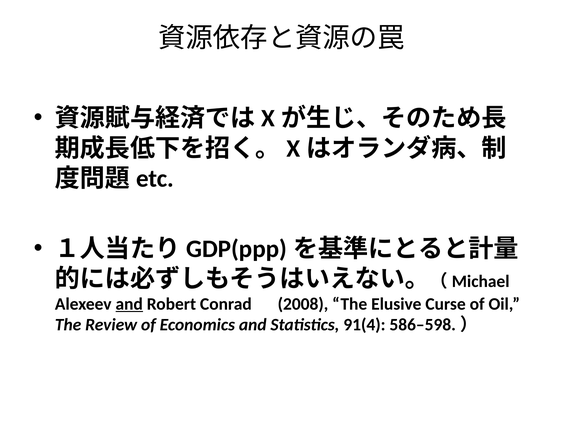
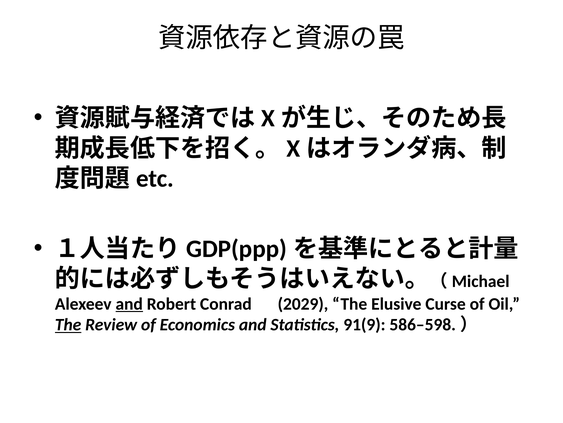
2008: 2008 -> 2029 (303, 303)
The underline: none -> present (68, 324)
91(4: 91(4 -> 91(9 (364, 324)
